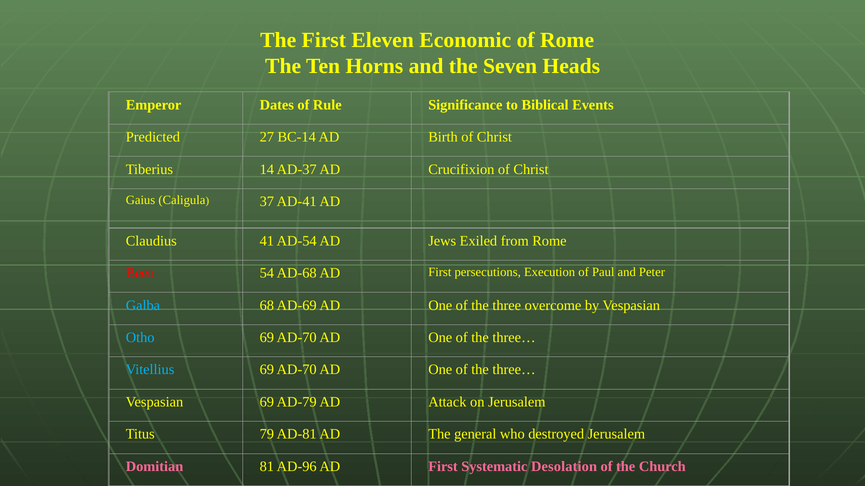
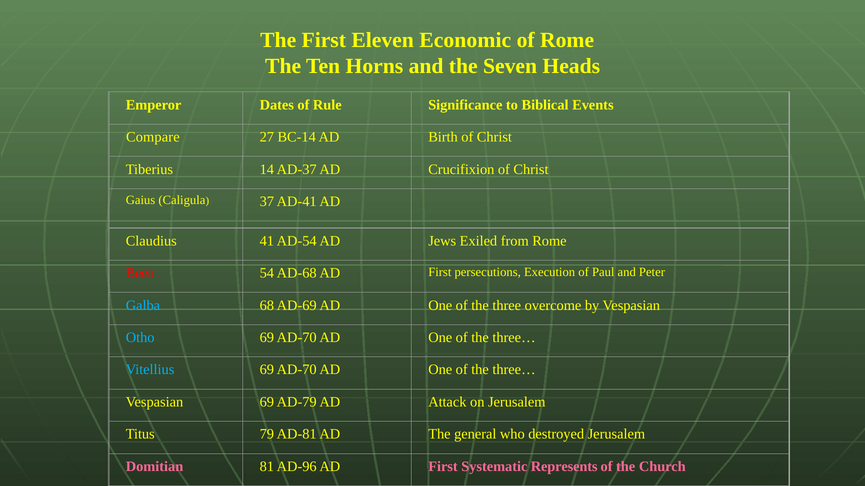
Predicted: Predicted -> Compare (153, 137)
Desolation: Desolation -> Represents (564, 467)
